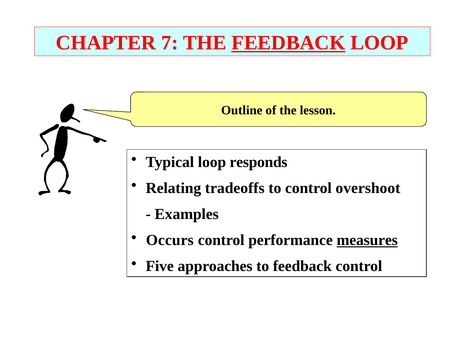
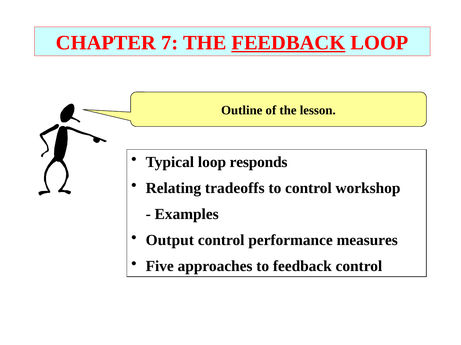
overshoot: overshoot -> workshop (368, 188)
Occurs: Occurs -> Output (170, 241)
measures underline: present -> none (367, 241)
